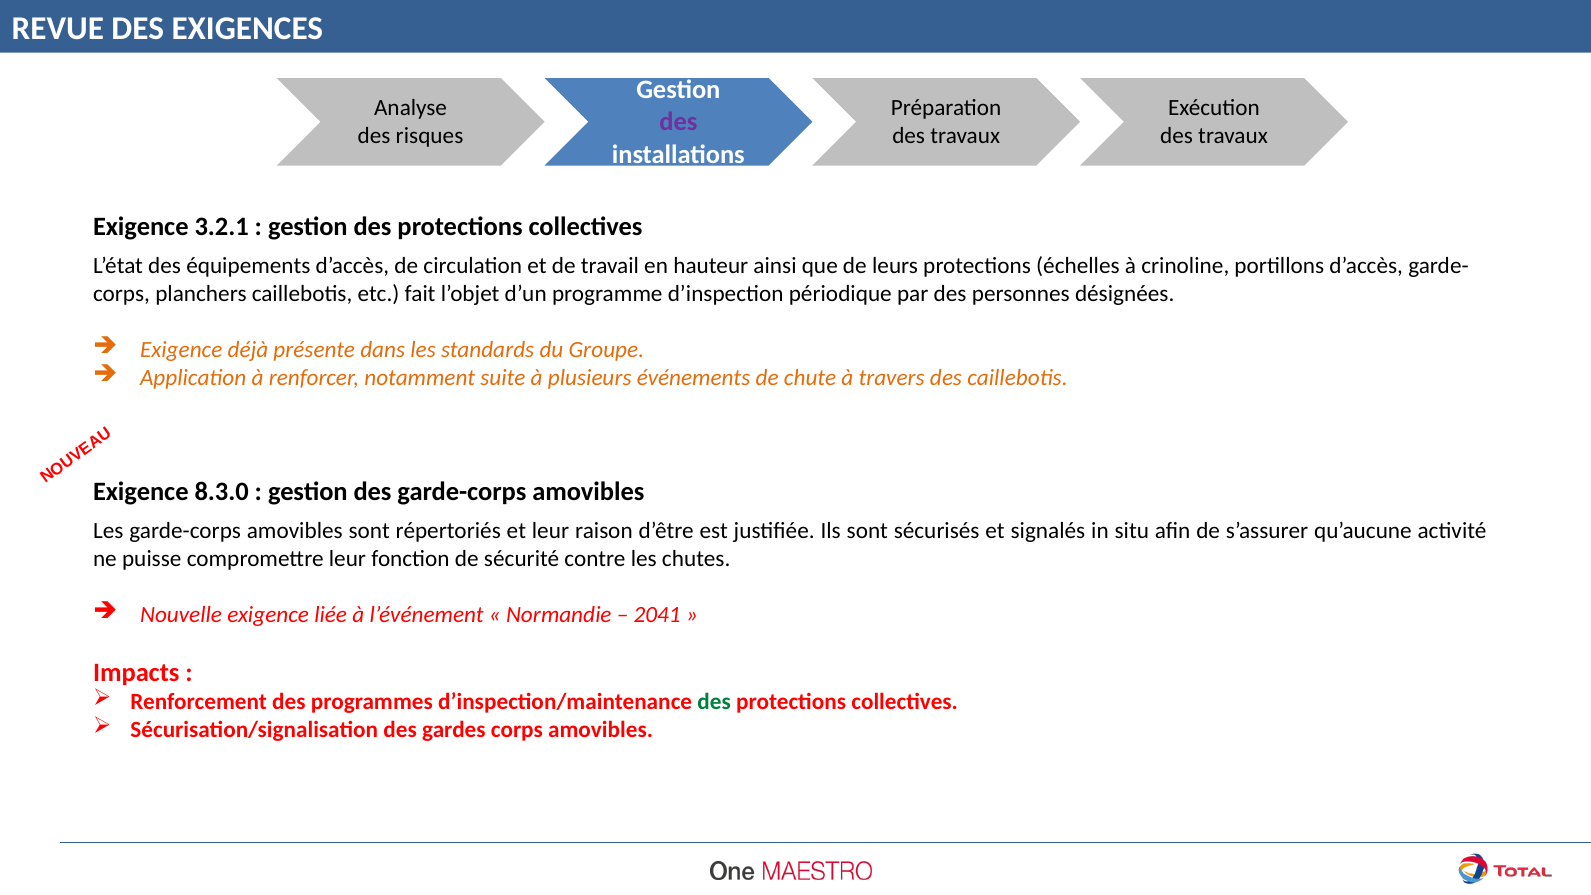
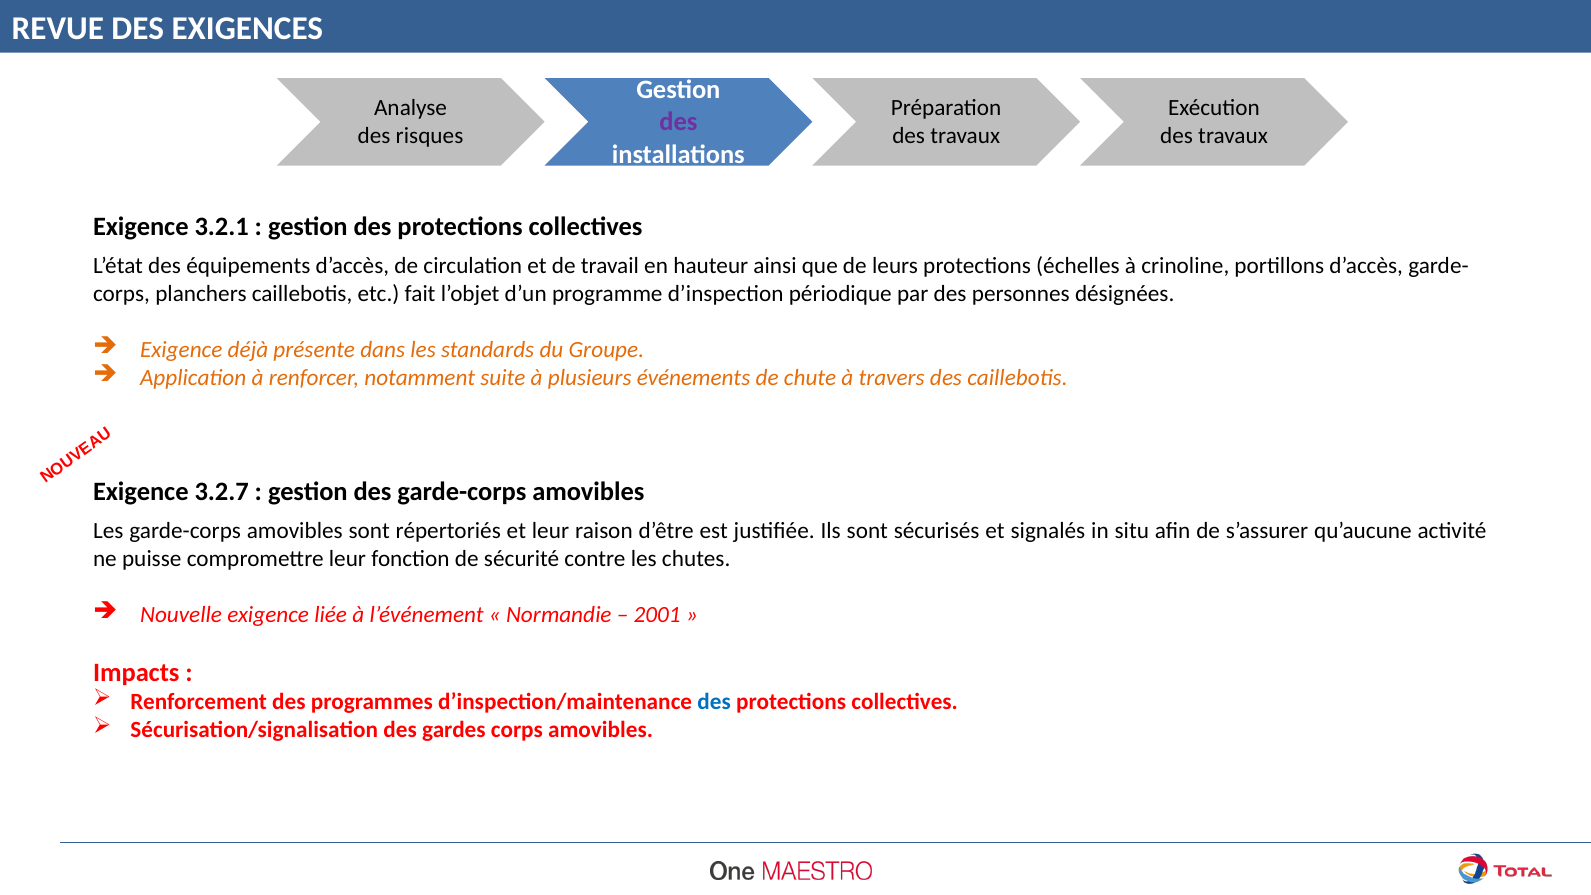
8.3.0: 8.3.0 -> 3.2.7 (222, 491)
2041: 2041 -> 2001 (657, 614)
des colour: green -> blue (714, 702)
